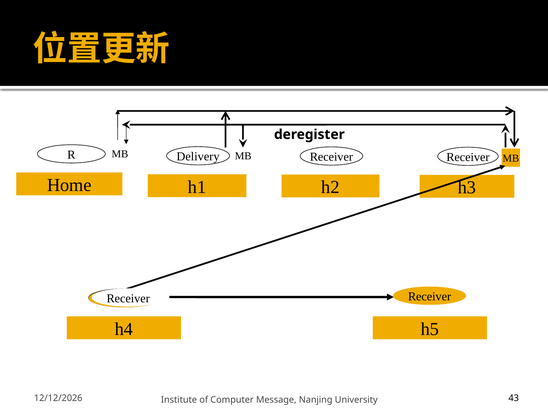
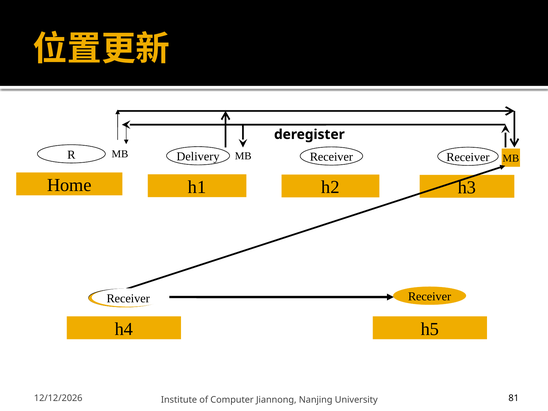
Message: Message -> Jiannong (276, 400)
43: 43 -> 81 (514, 398)
